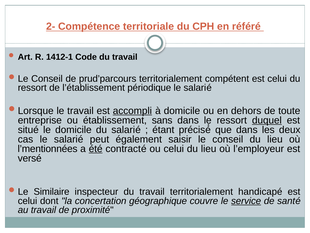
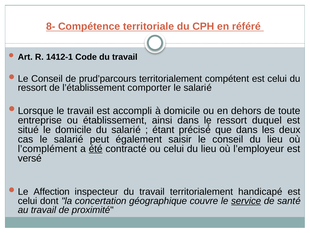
2-: 2- -> 8- (51, 26)
périodique: périodique -> comporter (149, 88)
accompli underline: present -> none (132, 110)
sans: sans -> ainsi (162, 120)
duquel underline: present -> none (267, 120)
l’mentionnées: l’mentionnées -> l’complément (47, 148)
Similaire: Similaire -> Affection (52, 191)
